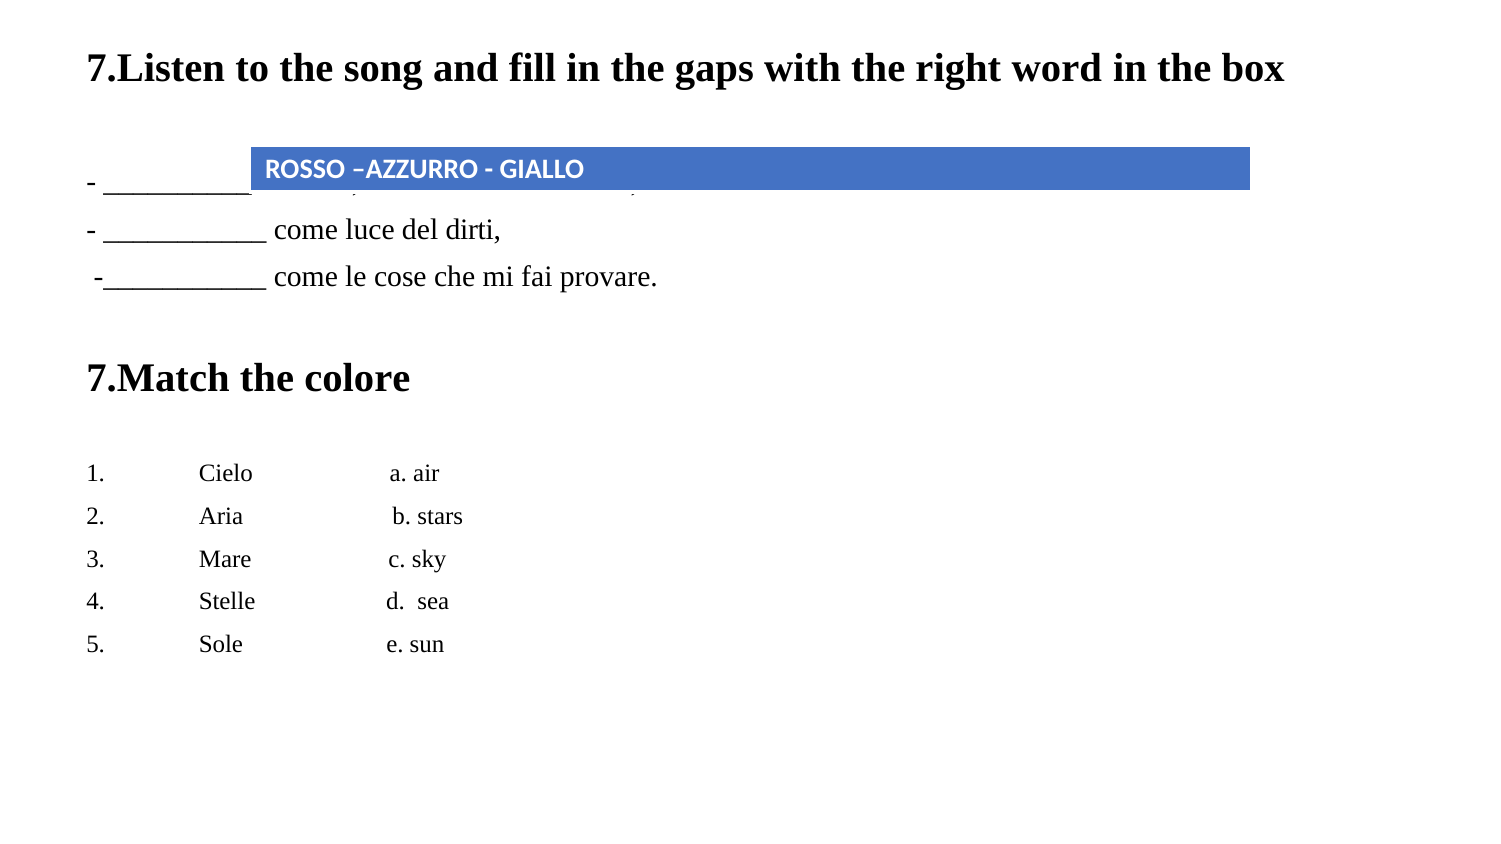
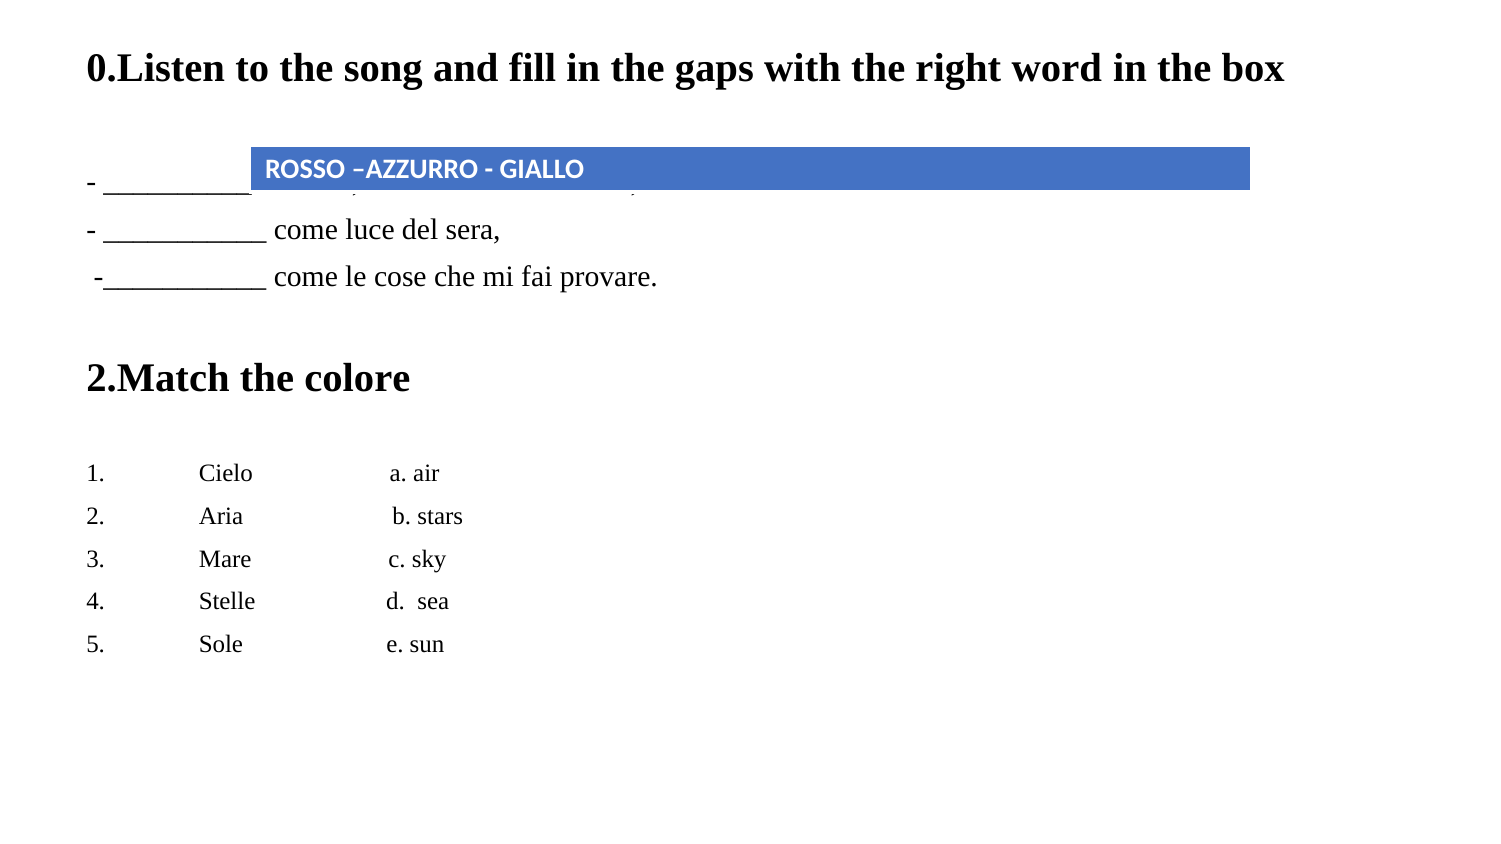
7.Listen: 7.Listen -> 0.Listen (156, 68)
dirti: dirti -> sera (473, 229)
7.Match: 7.Match -> 2.Match (158, 378)
